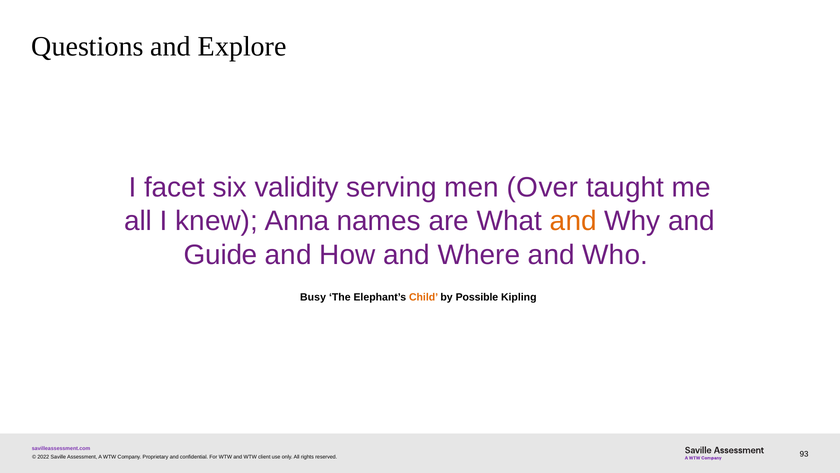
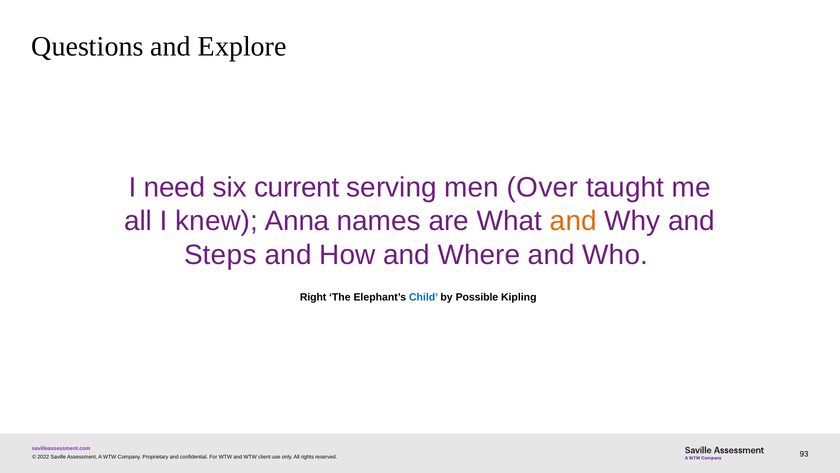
facet: facet -> need (175, 187)
validity: validity -> current (297, 187)
Guide: Guide -> Steps (220, 255)
Busy: Busy -> Right (313, 297)
Child colour: orange -> blue (424, 297)
